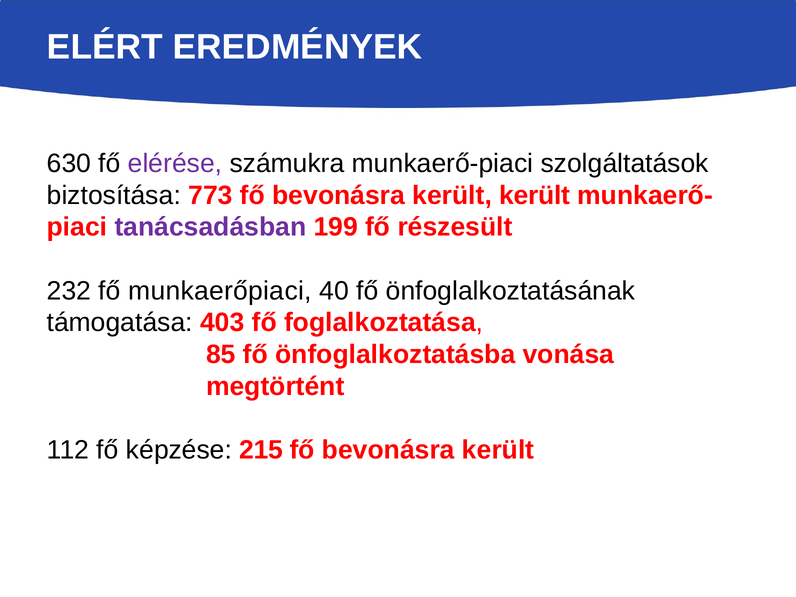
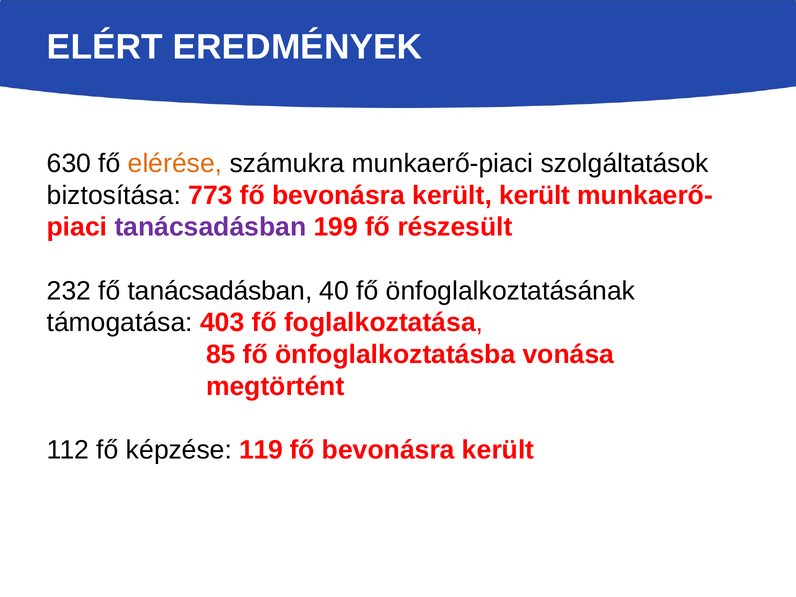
elérése colour: purple -> orange (175, 163)
fő munkaerőpiaci: munkaerőpiaci -> tanácsadásban (220, 291)
215: 215 -> 119 (261, 450)
